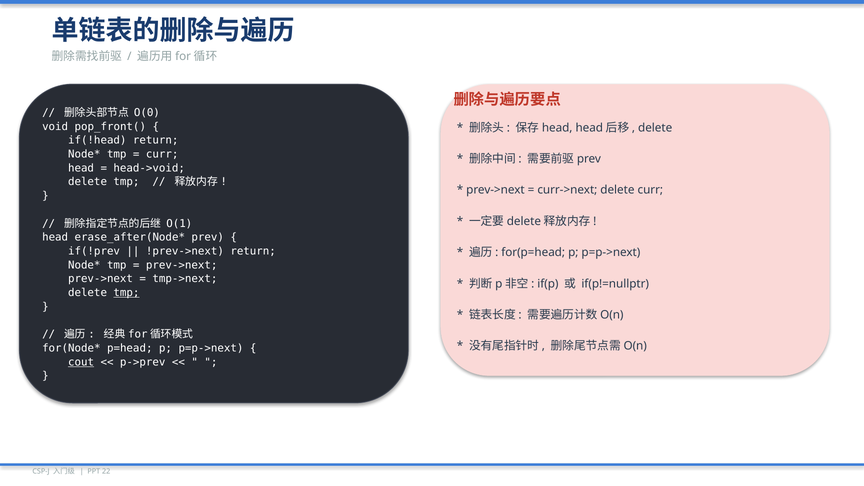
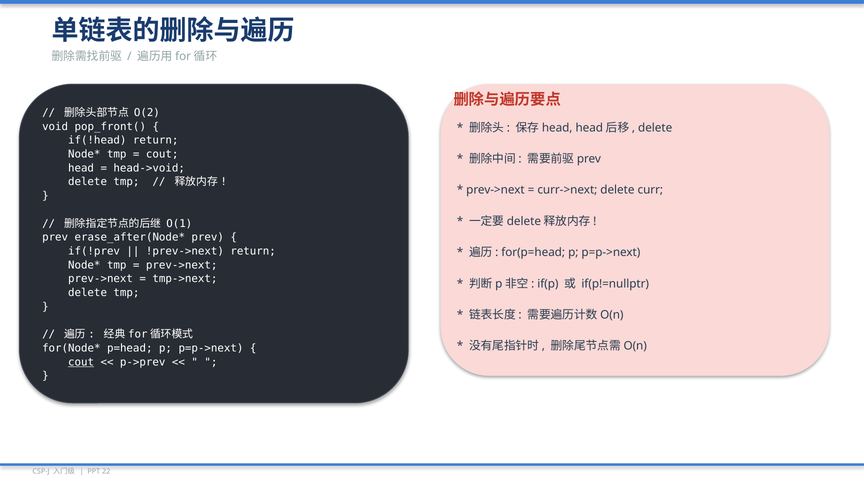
O(0: O(0 -> O(2 (147, 113)
curr: curr -> cout (162, 154)
head: head -> prev (55, 237)
tmp underline: present -> none (126, 293)
